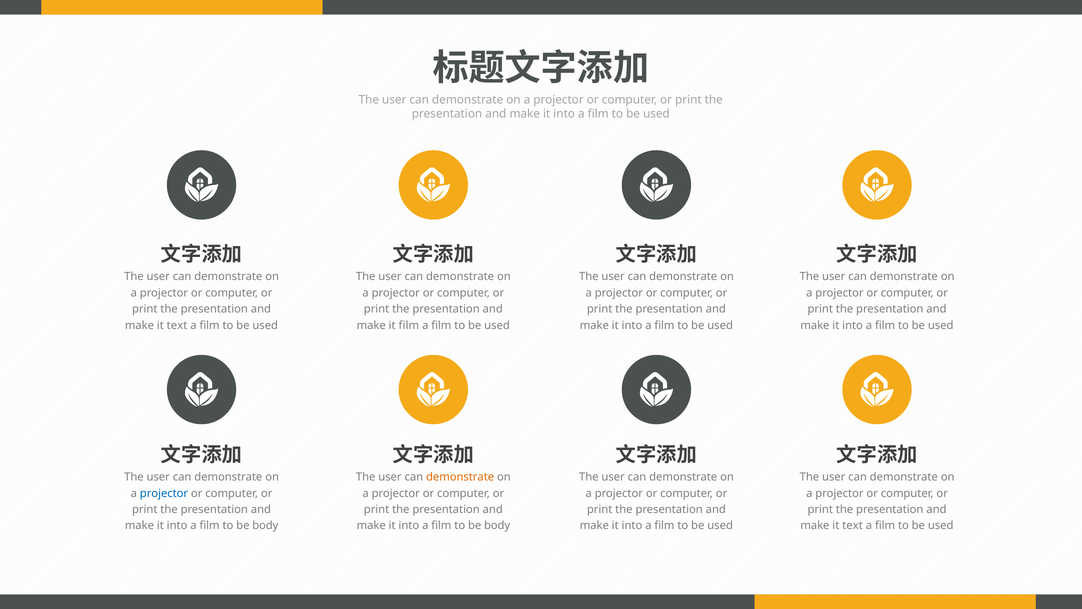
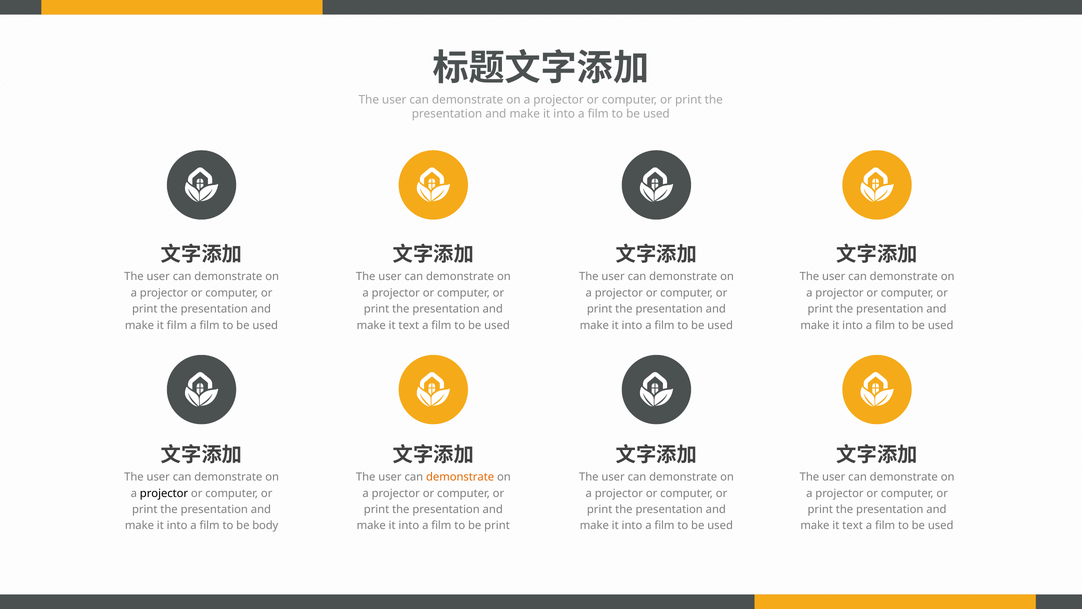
text: text -> film (177, 325)
film: film -> text (409, 325)
projector colour: blue -> black (164, 493)
body: body -> print (497, 525)
